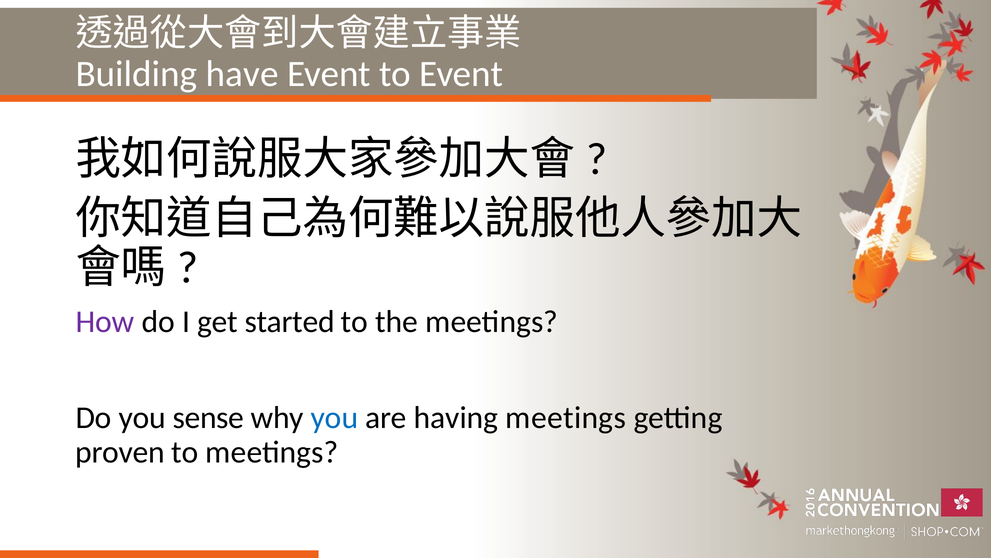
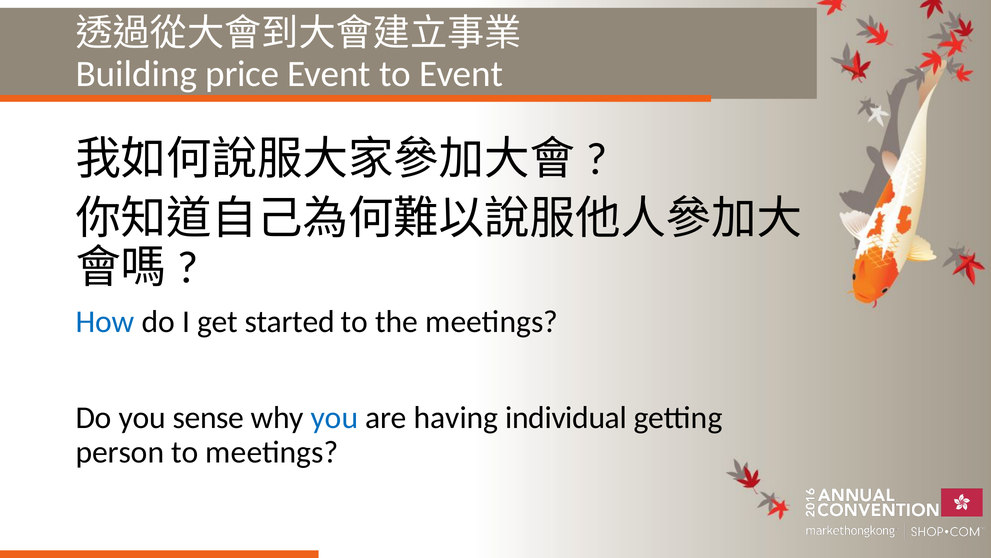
have: have -> price (242, 74)
How colour: purple -> blue (105, 321)
having meetings: meetings -> individual (566, 417)
proven: proven -> person (120, 452)
